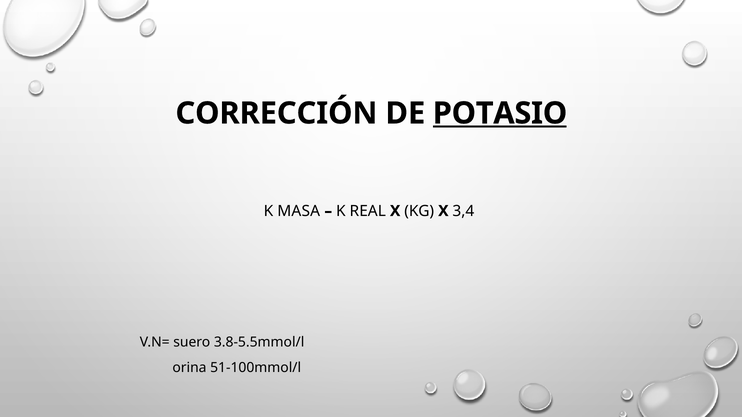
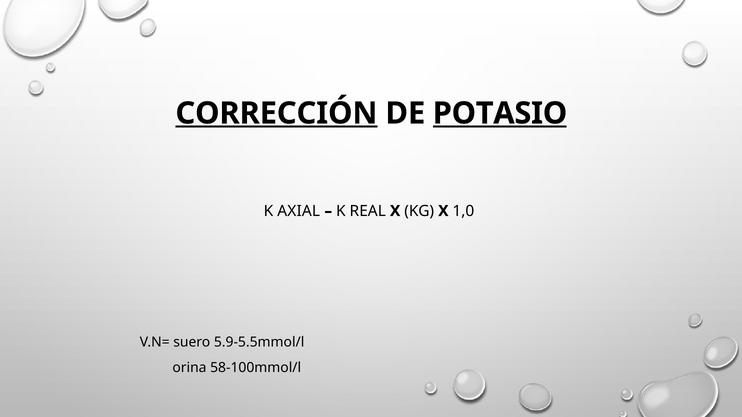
CORRECCIÓN underline: none -> present (276, 113)
MASA: MASA -> AXIAL (299, 211)
3,4: 3,4 -> 1,0 (463, 211)
3.8-5.5mmol/l: 3.8-5.5mmol/l -> 5.9-5.5mmol/l (259, 343)
51-100mmol/l: 51-100mmol/l -> 58-100mmol/l (256, 368)
